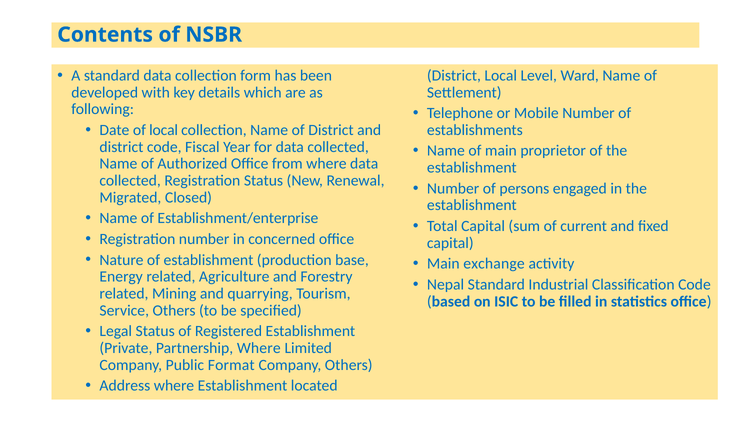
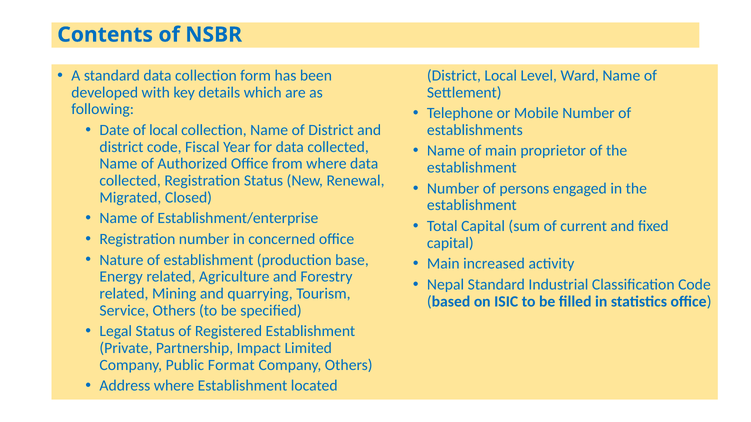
exchange: exchange -> increased (494, 264)
Partnership Where: Where -> Impact (259, 349)
